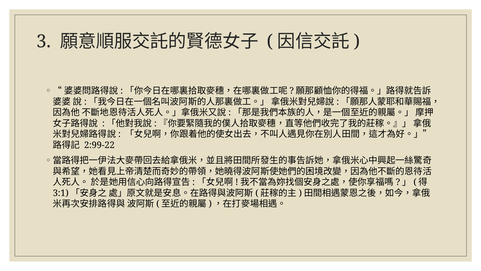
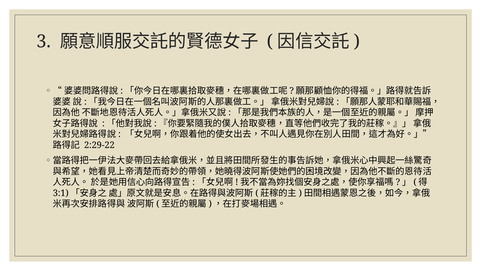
2:99-22: 2:99-22 -> 2:29-22 (99, 145)
